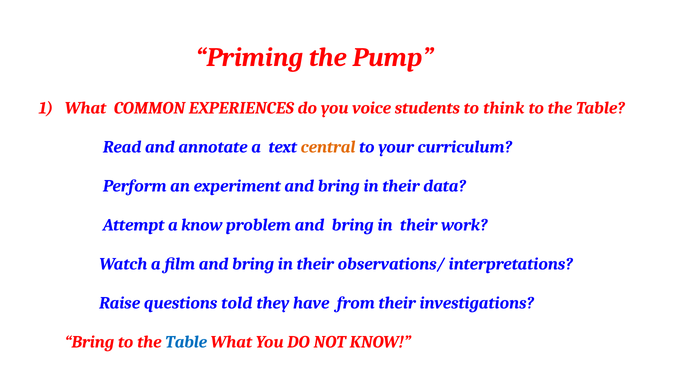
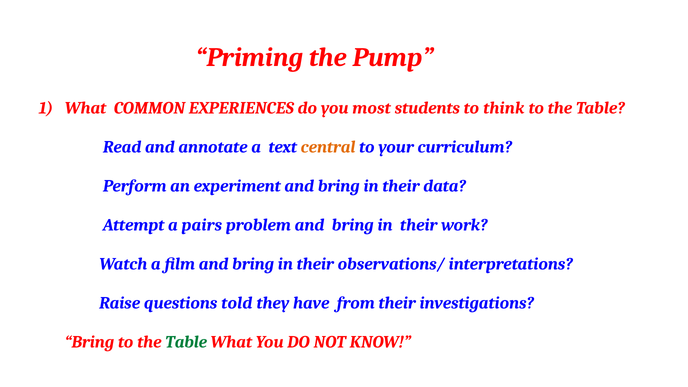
voice: voice -> most (372, 108)
a know: know -> pairs (202, 225)
Table colour: blue -> green (186, 342)
